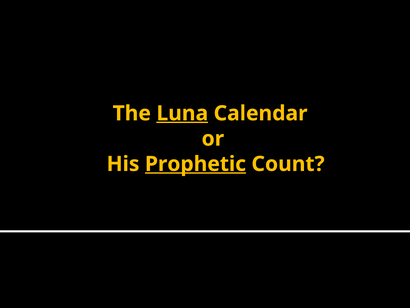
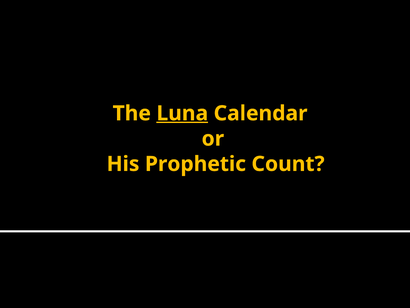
Prophetic underline: present -> none (195, 164)
